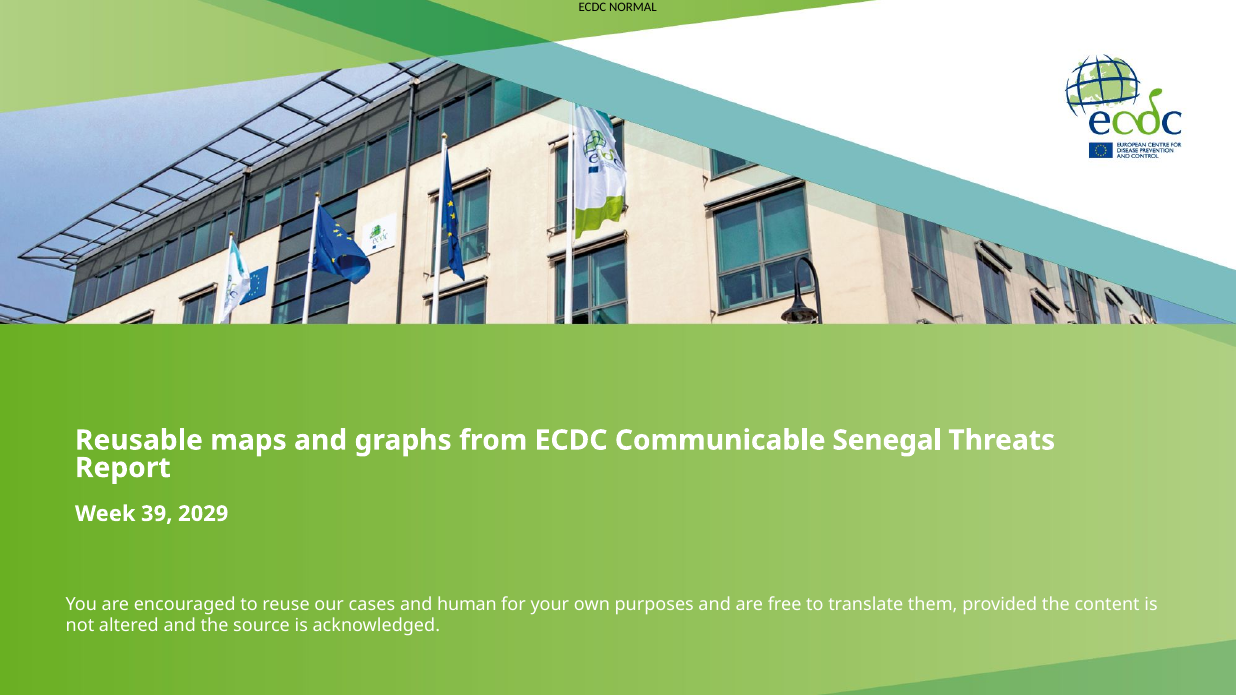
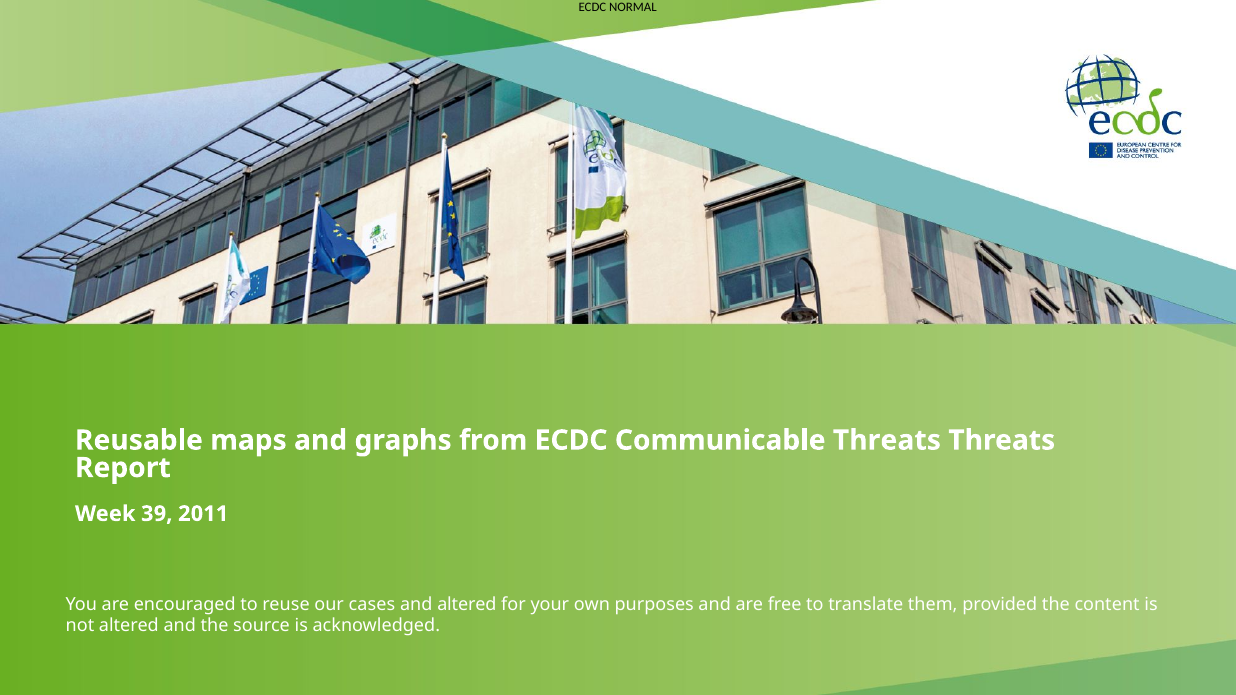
Communicable Senegal: Senegal -> Threats (887, 440)
2029: 2029 -> 2011 (203, 514)
and human: human -> altered (467, 605)
